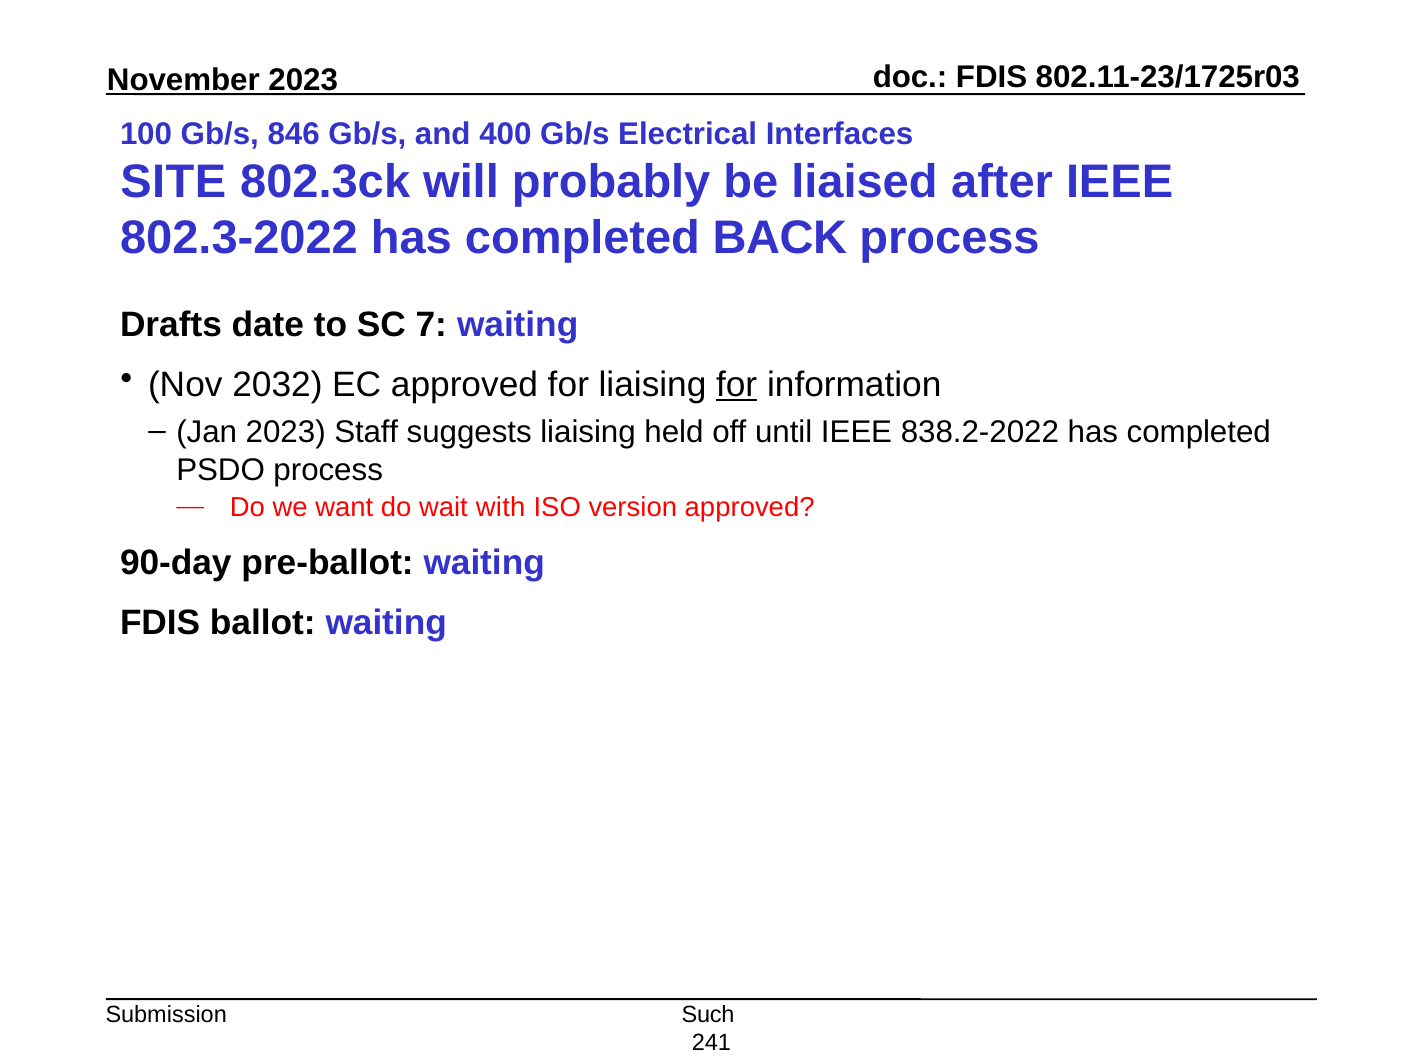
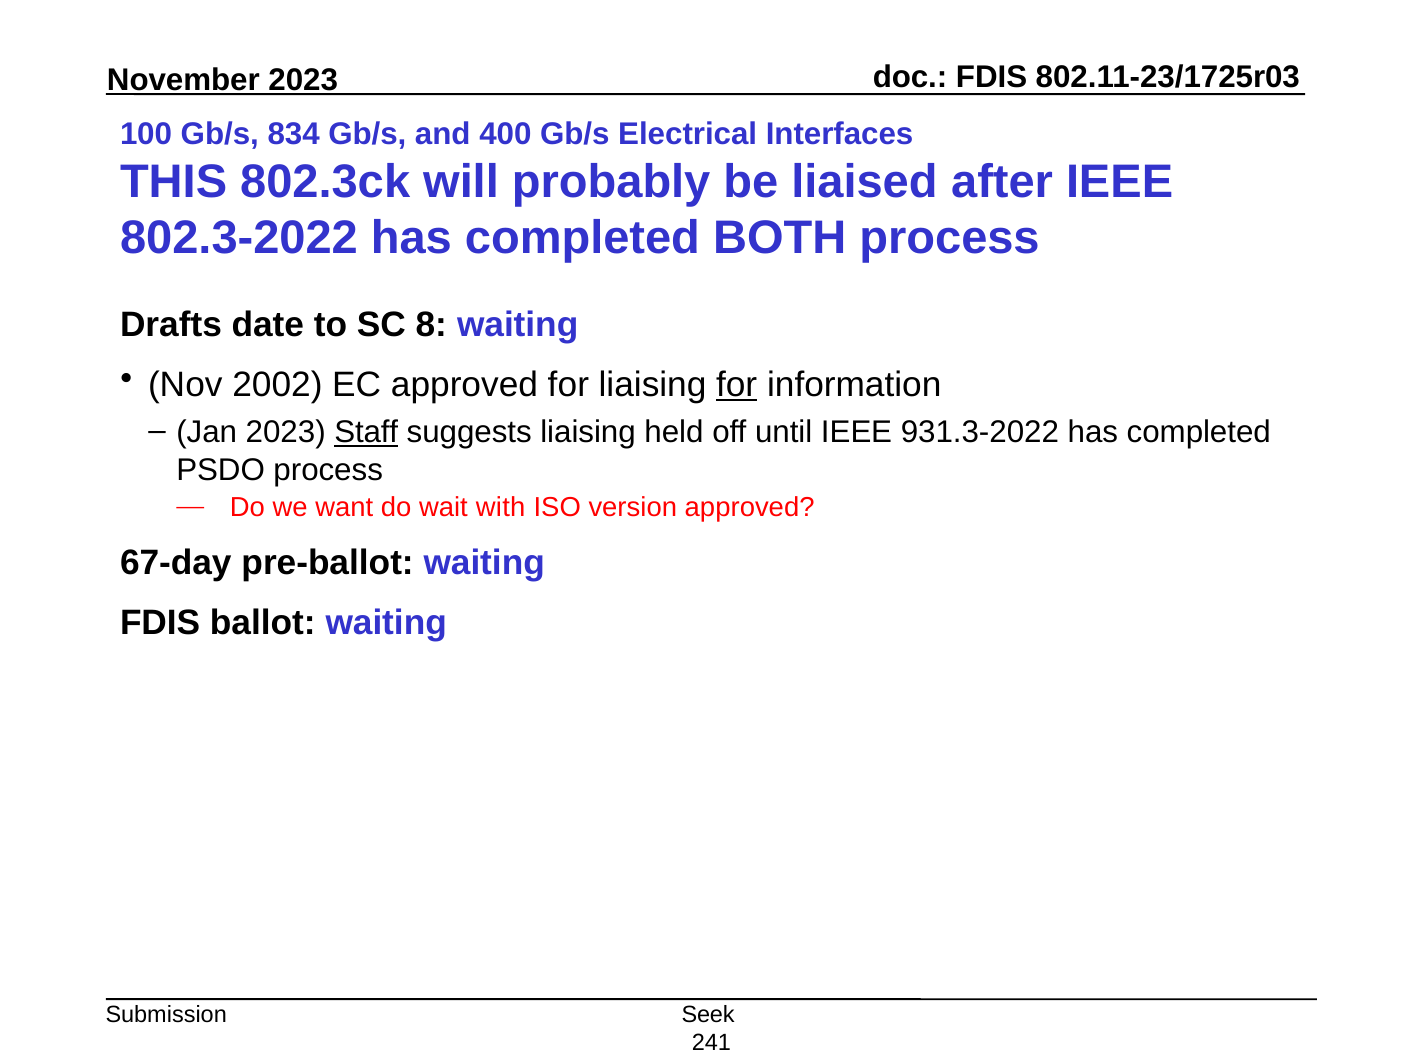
846: 846 -> 834 (294, 134)
SITE: SITE -> THIS (174, 182)
BACK: BACK -> BOTH (780, 239)
7: 7 -> 8 (431, 325)
2032: 2032 -> 2002 (277, 385)
Staff underline: none -> present (366, 432)
838.2-2022: 838.2-2022 -> 931.3-2022 (980, 432)
90-day: 90-day -> 67-day (176, 563)
Such: Such -> Seek (708, 1015)
